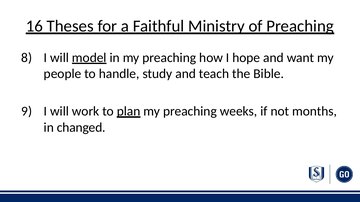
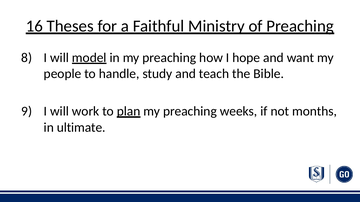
changed: changed -> ultimate (81, 128)
